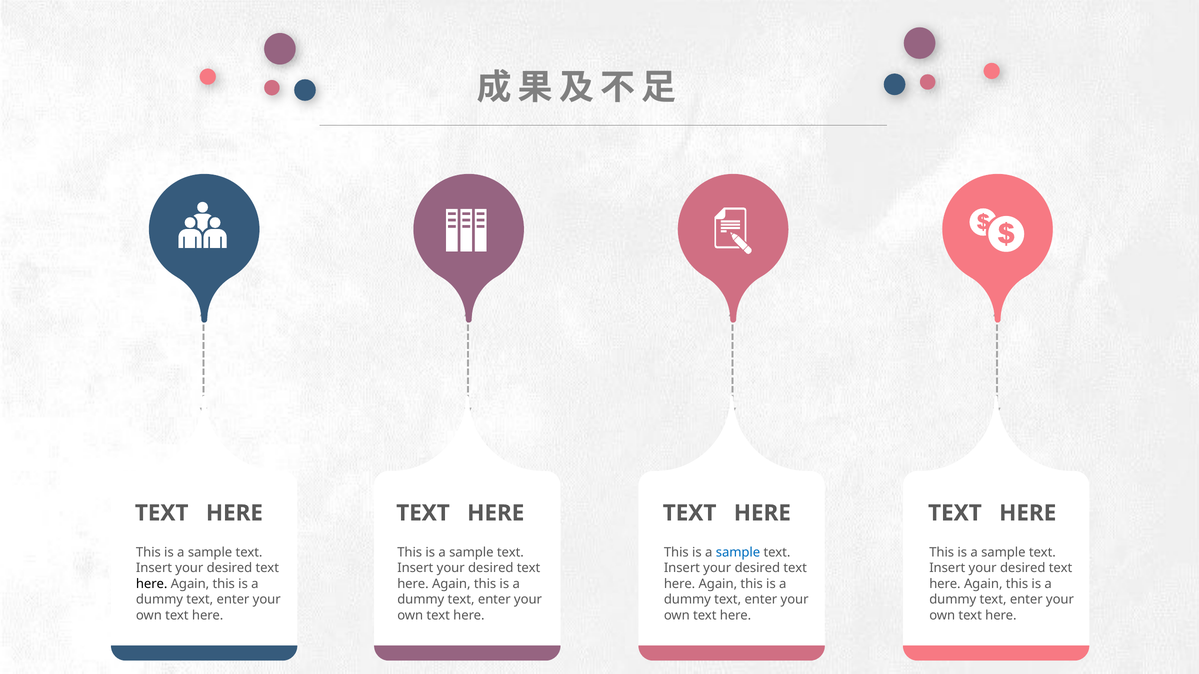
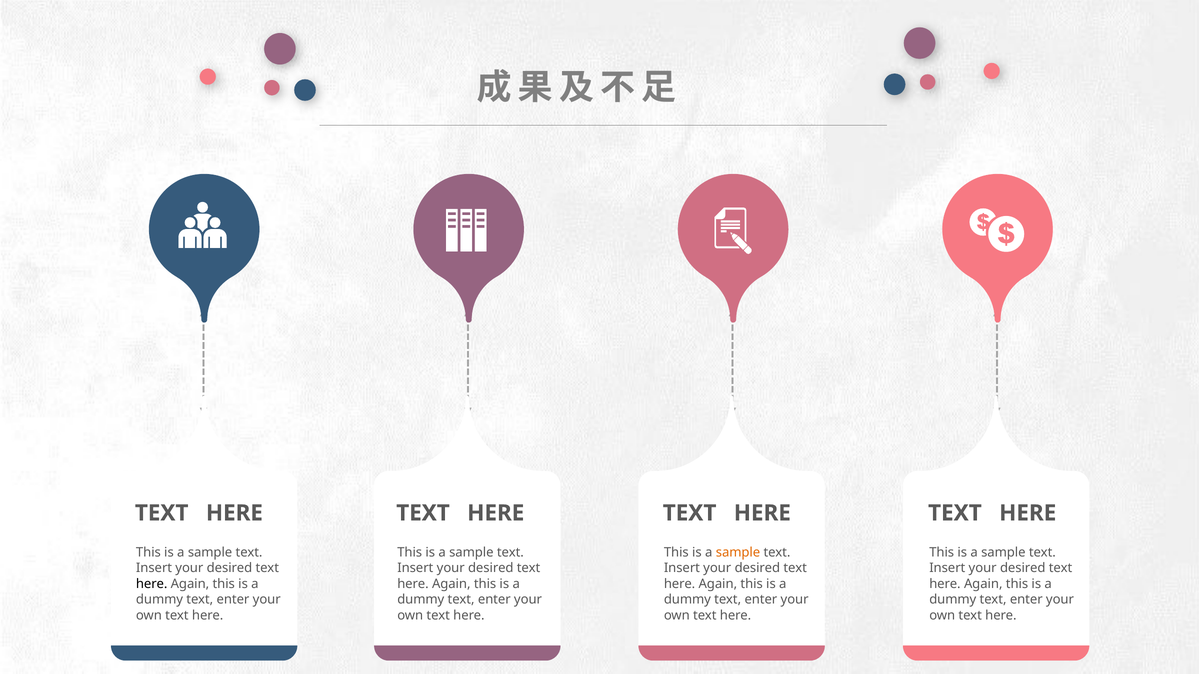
sample colour: blue -> orange (738, 553)
